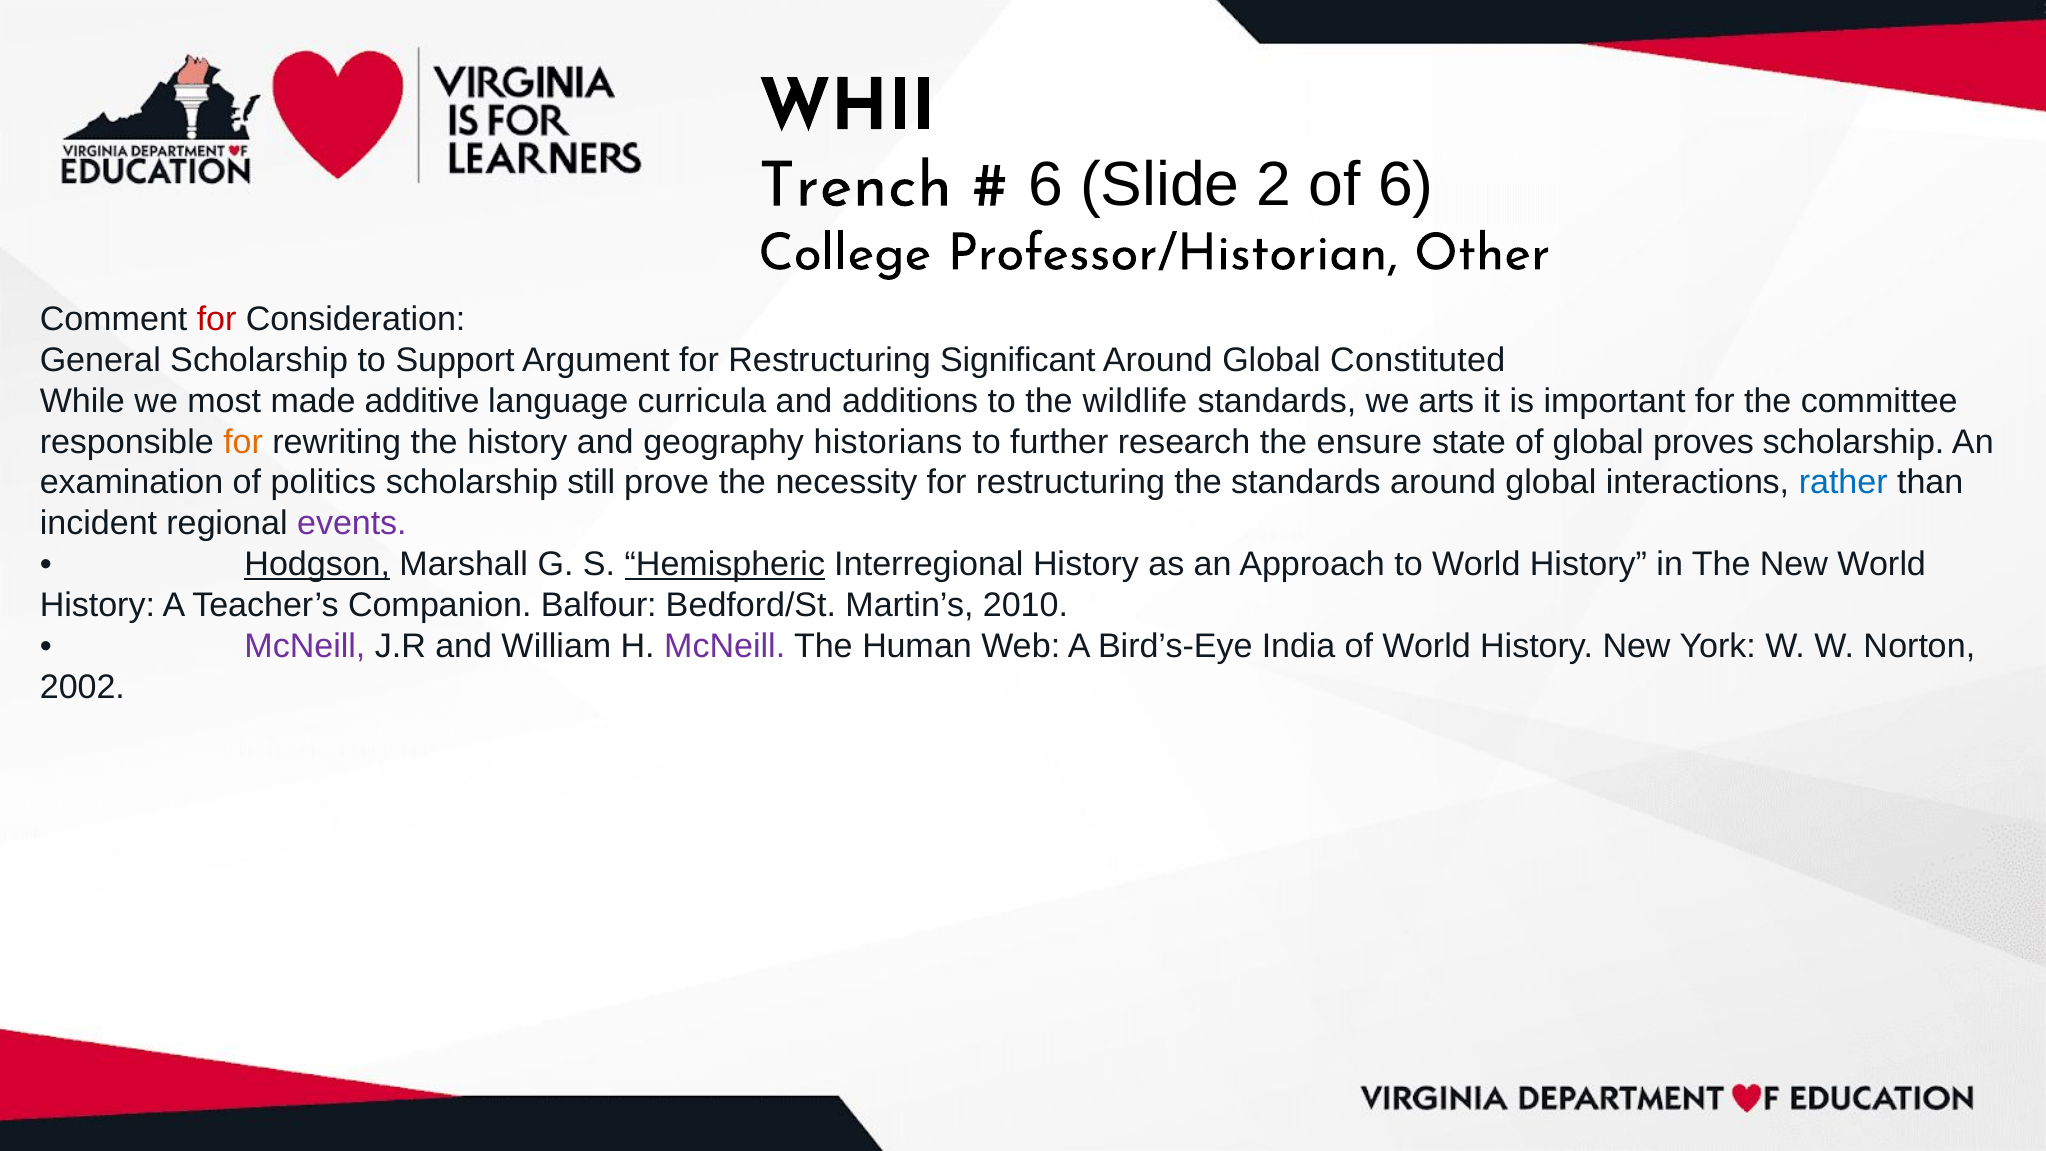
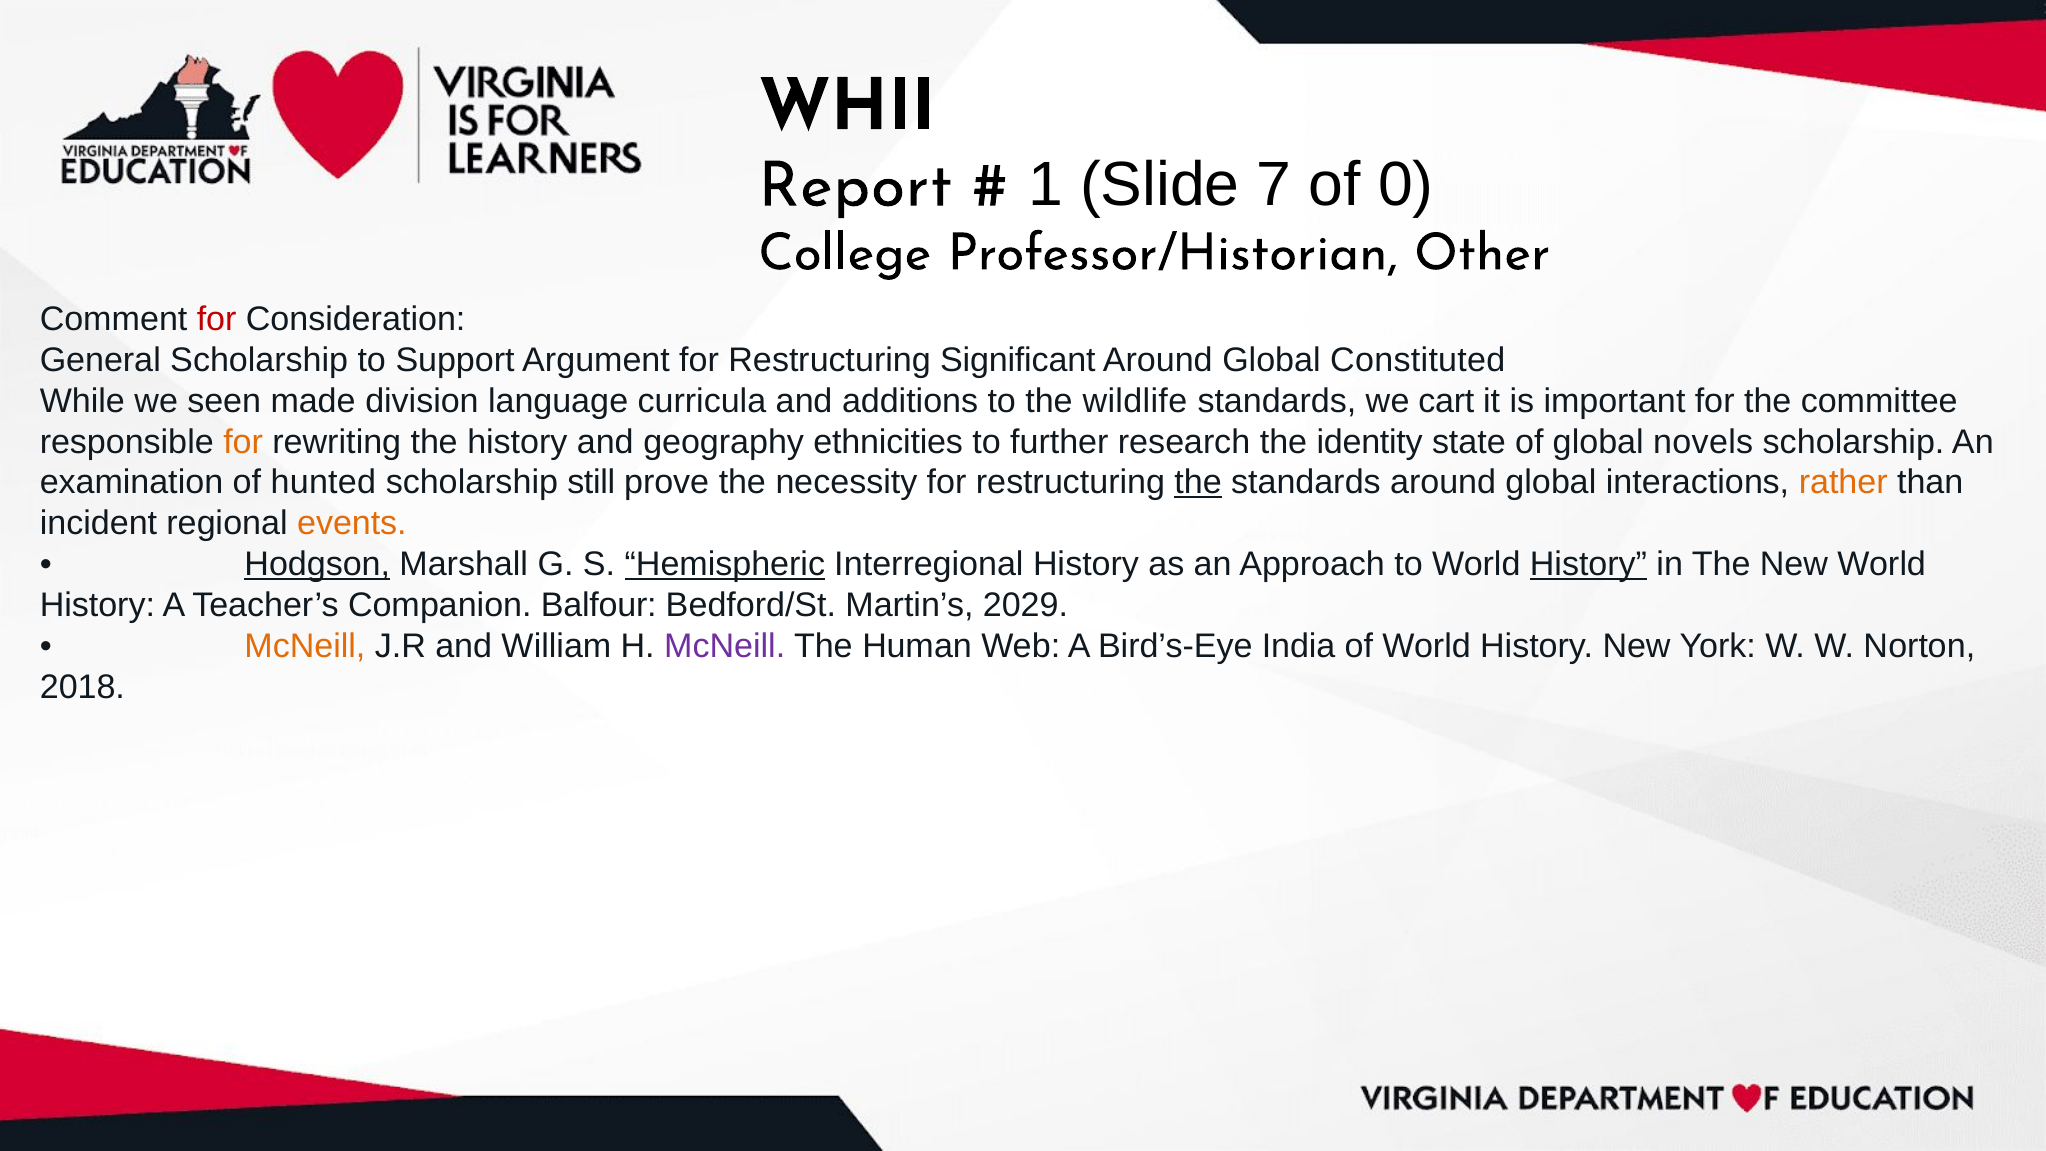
Trench: Trench -> Report (855, 185)
6: 6 -> 1 (1046, 185)
2: 2 -> 7 (1274, 185)
of 6: 6 -> 0 (1406, 185)
most: most -> seen (224, 401)
additive: additive -> division (422, 401)
arts: arts -> cart (1446, 401)
historians: historians -> ethnicities (888, 442)
ensure: ensure -> identity (1370, 442)
proves: proves -> novels (1703, 442)
politics: politics -> hunted (323, 483)
the underline: none -> present (1198, 483)
rather colour: blue -> orange (1843, 483)
events colour: purple -> orange (352, 524)
History underline: none -> present (1588, 565)
2010: 2010 -> 2029 (1025, 605)
McNeill colour: purple -> orange (305, 646)
2002: 2002 -> 2018 (82, 687)
